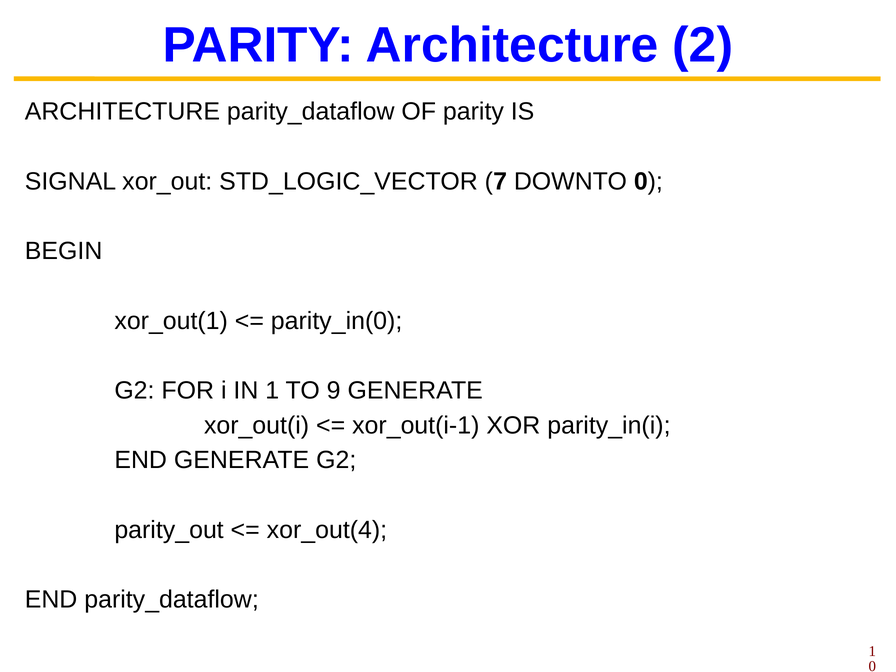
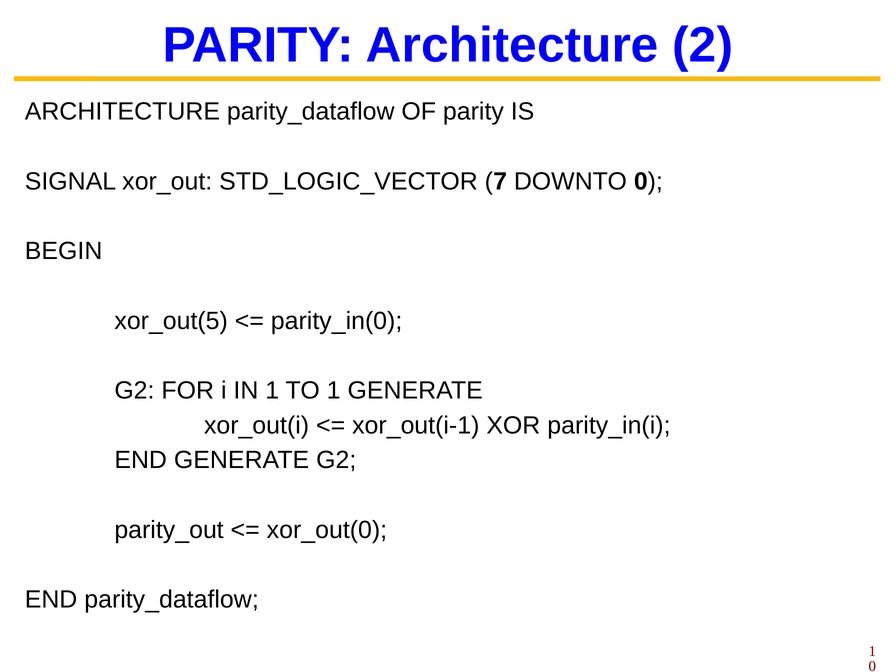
xor_out(1: xor_out(1 -> xor_out(5 (171, 321)
TO 9: 9 -> 1 (334, 391)
xor_out(4: xor_out(4 -> xor_out(0 (327, 530)
